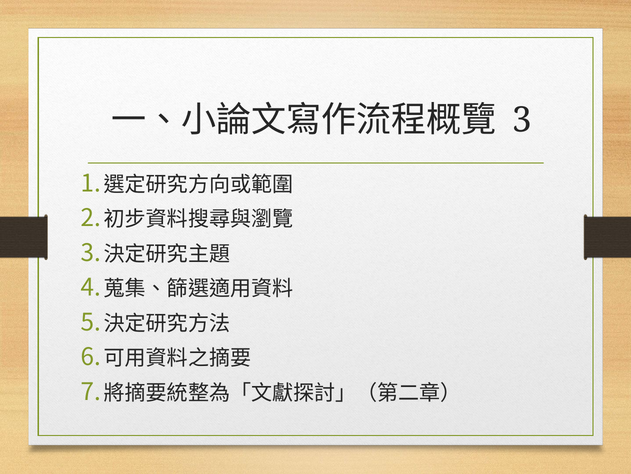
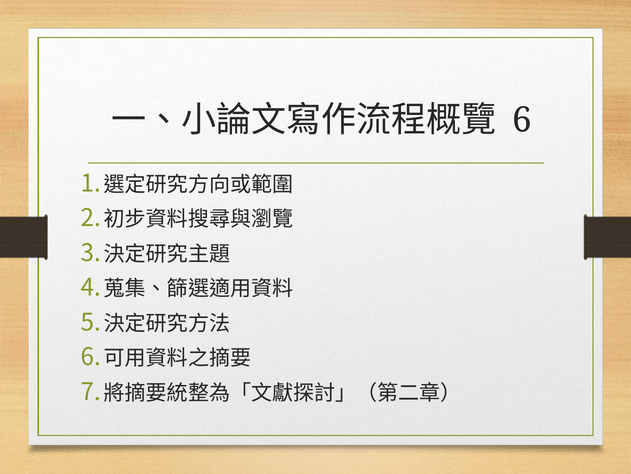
3: 3 -> 6 (522, 120)
